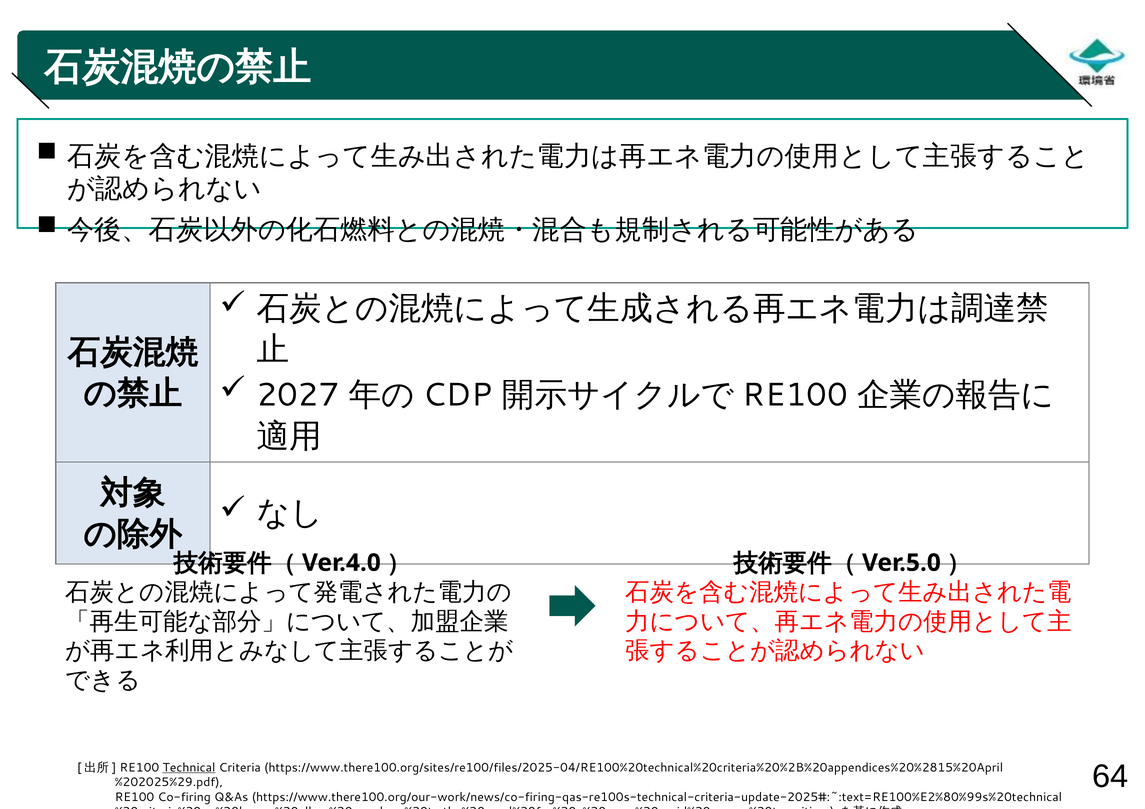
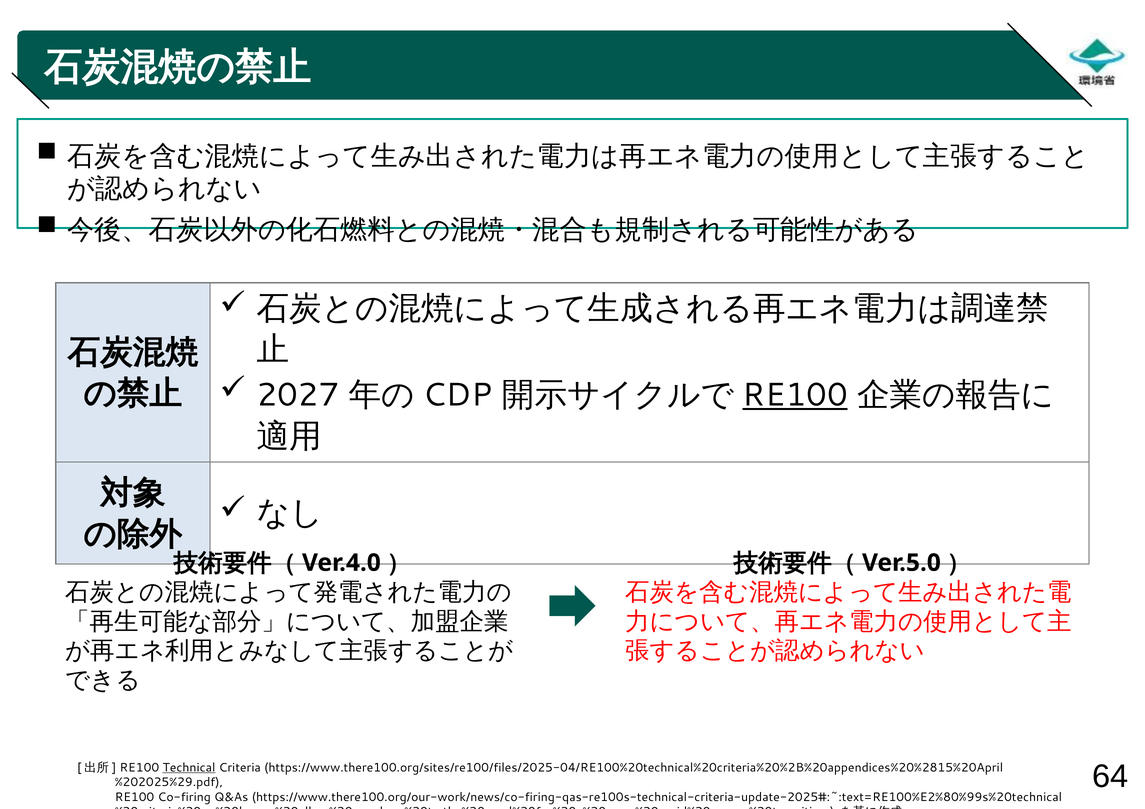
RE100 underline: none -> present (795, 395)
